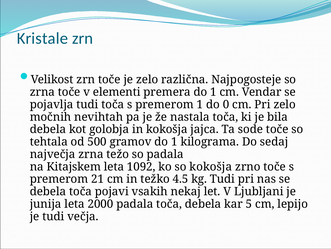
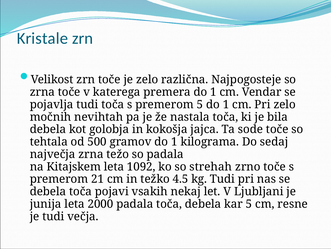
elementi: elementi -> katerega (117, 92)
premerom 1: 1 -> 5 (200, 104)
0: 0 -> 1 (226, 104)
so kokošja: kokošja -> strehah (211, 166)
lepijo: lepijo -> resne (293, 203)
